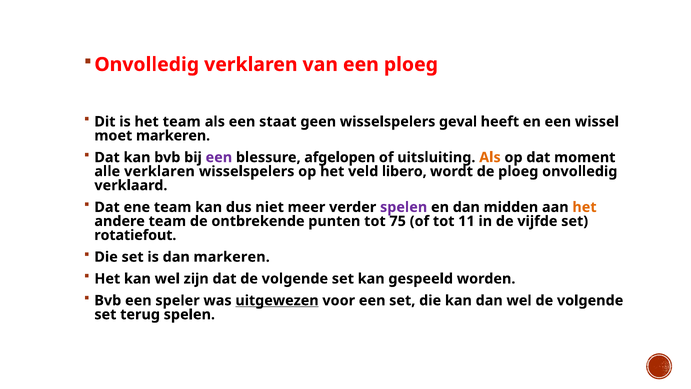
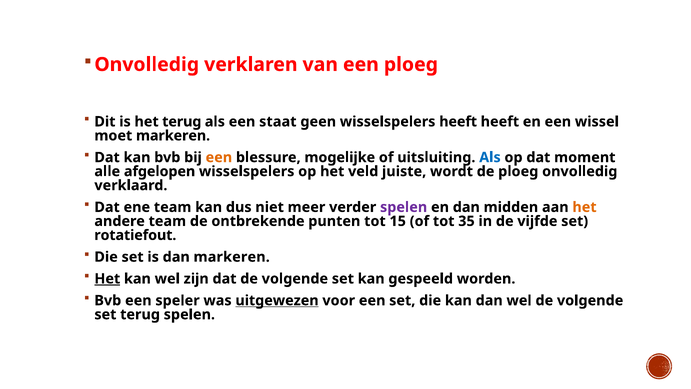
het team: team -> terug (182, 122)
wisselspelers geval: geval -> heeft (458, 122)
een colour: purple -> orange (219, 157)
afgelopen: afgelopen -> mogelijke (340, 157)
Als colour: orange -> blue (490, 157)
alle verklaren: verklaren -> afgelopen (160, 171)
libero: libero -> juiste (404, 171)
75: 75 -> 15 (398, 221)
11: 11 -> 35 (466, 221)
Het underline: none -> present (107, 279)
